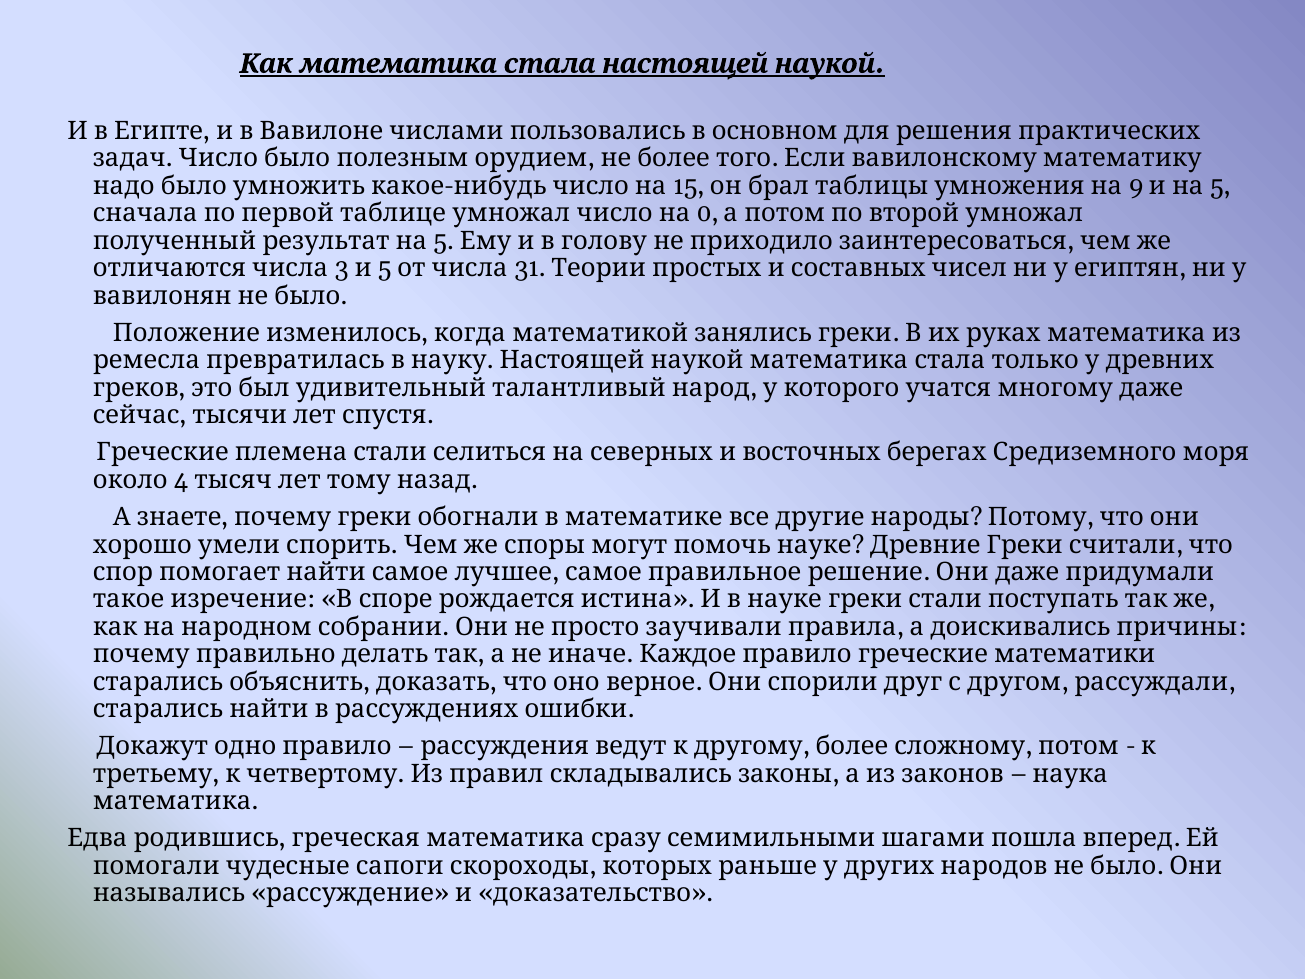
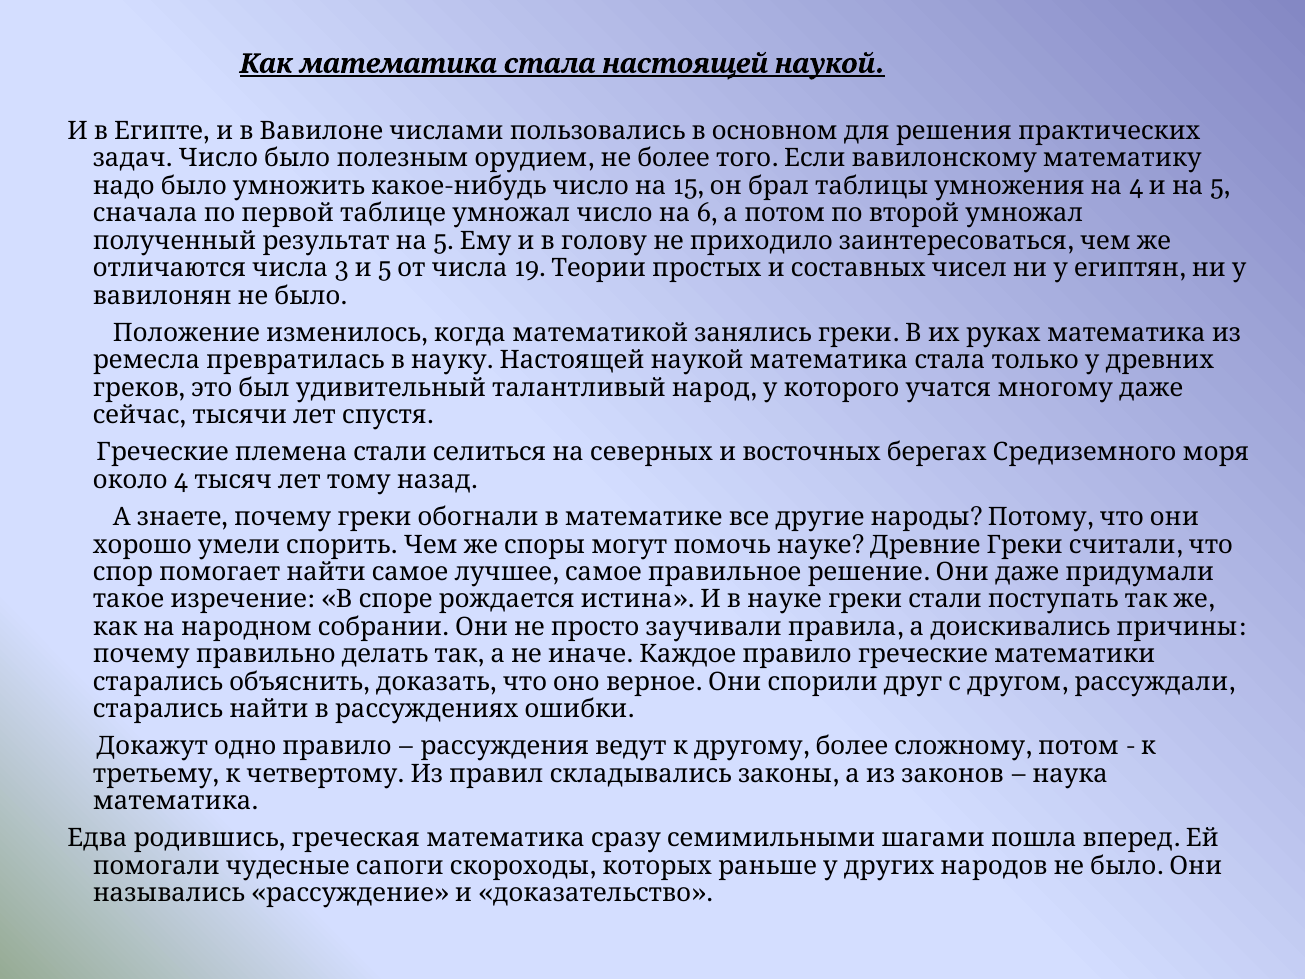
15 9: 9 -> 4 (1136, 186)
0: 0 -> 6 (707, 213)
31: 31 -> 19 (530, 268)
